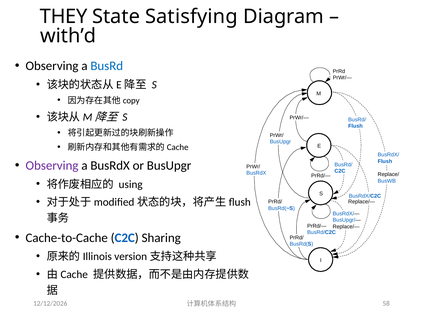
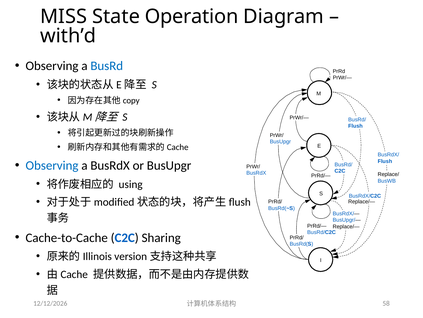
THEY: THEY -> MISS (64, 16)
Satisfying: Satisfying -> Operation (192, 16)
Observing colour: purple -> blue (52, 165)
